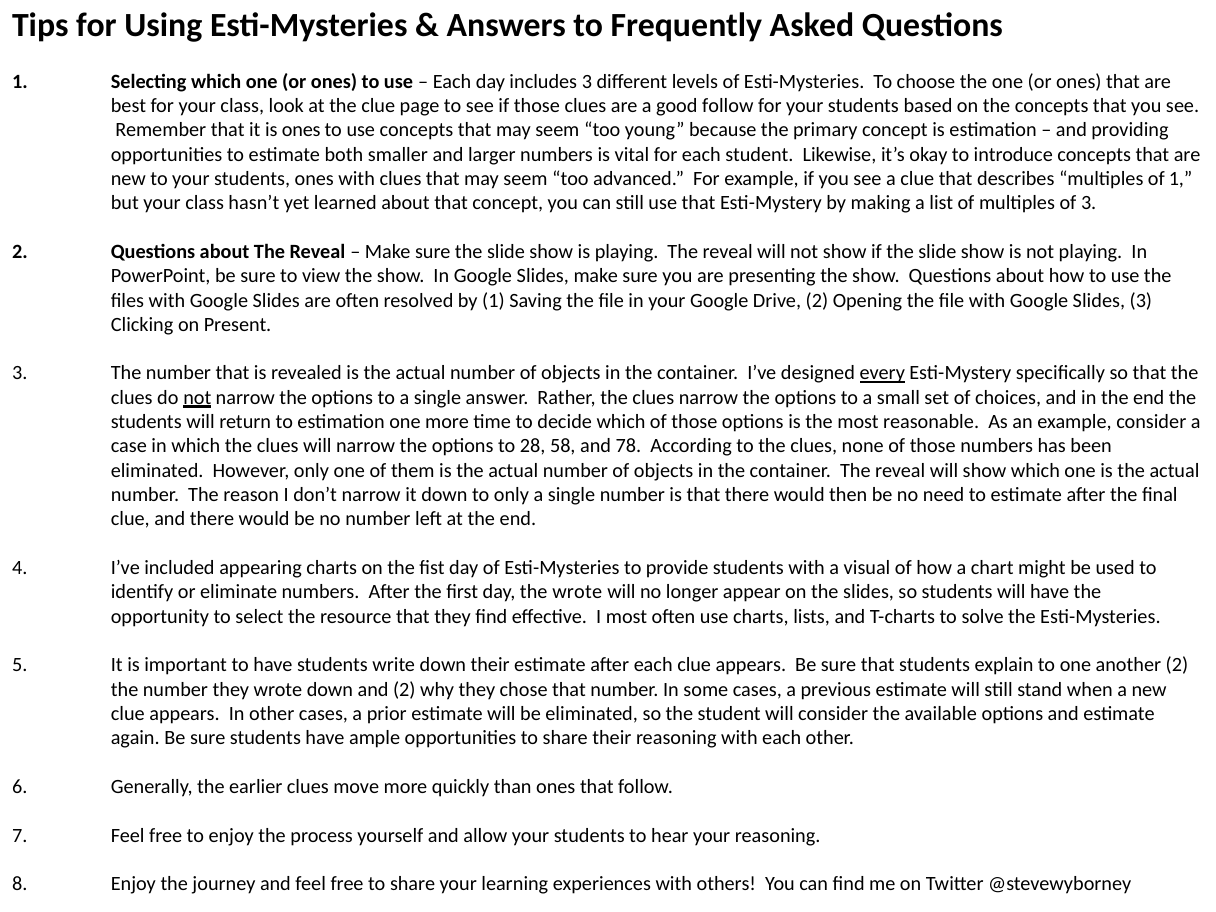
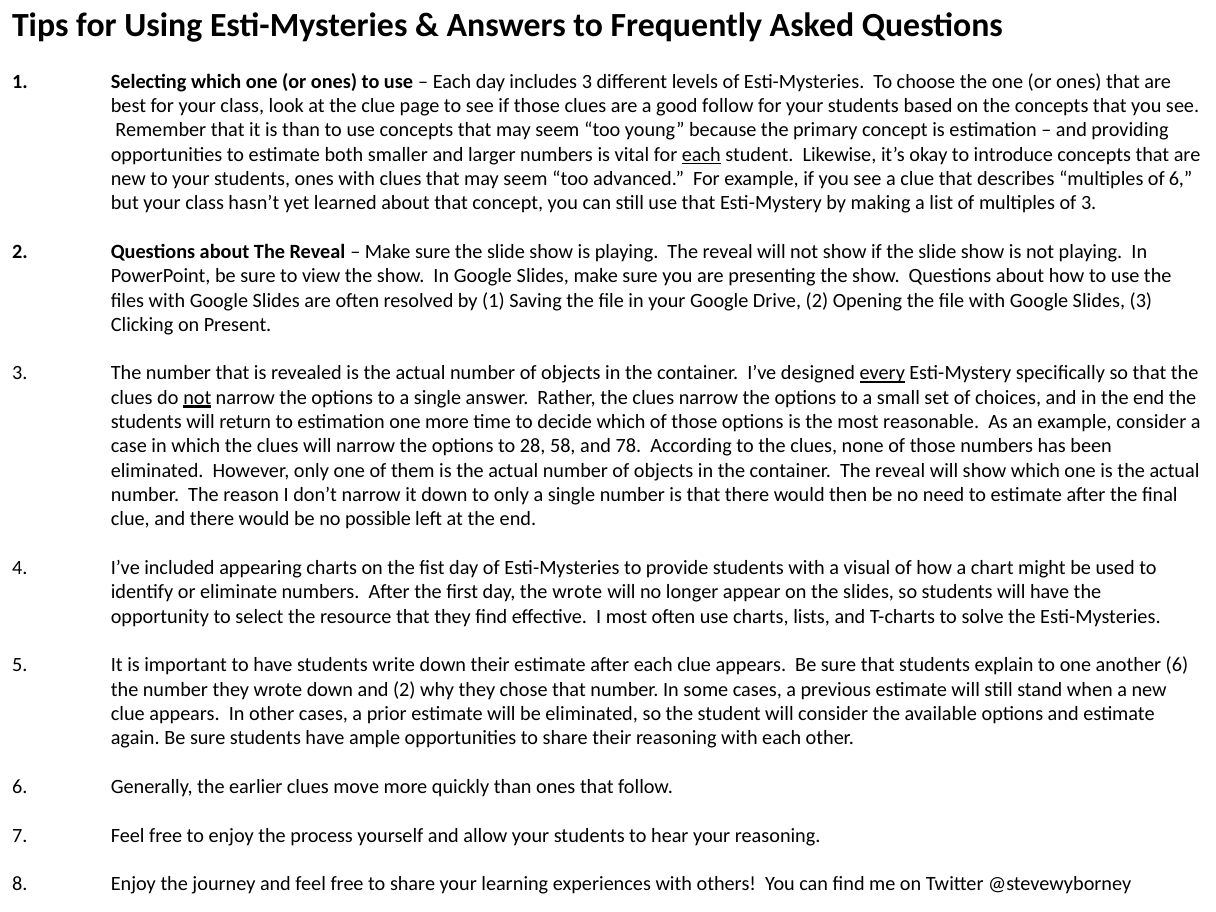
is ones: ones -> than (301, 130)
each underline: none -> present (701, 154)
of 1: 1 -> 6 (1181, 179)
no number: number -> possible (378, 519)
another 2: 2 -> 6 (1177, 665)
